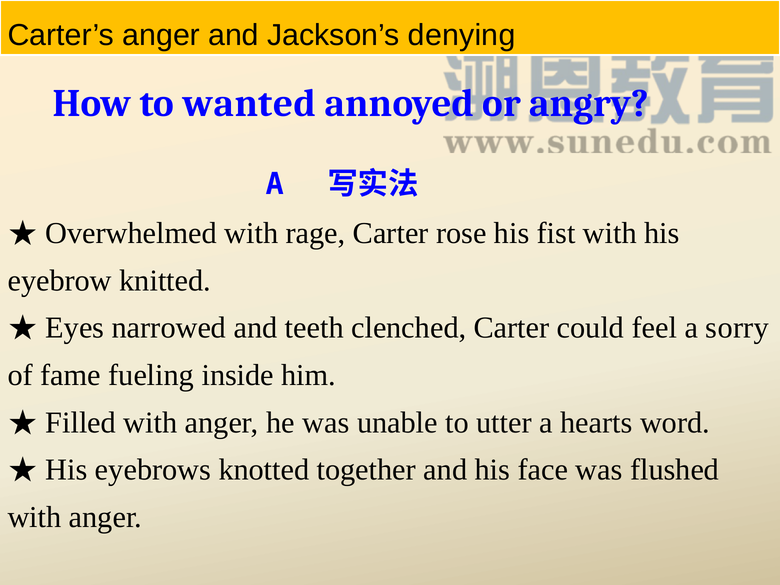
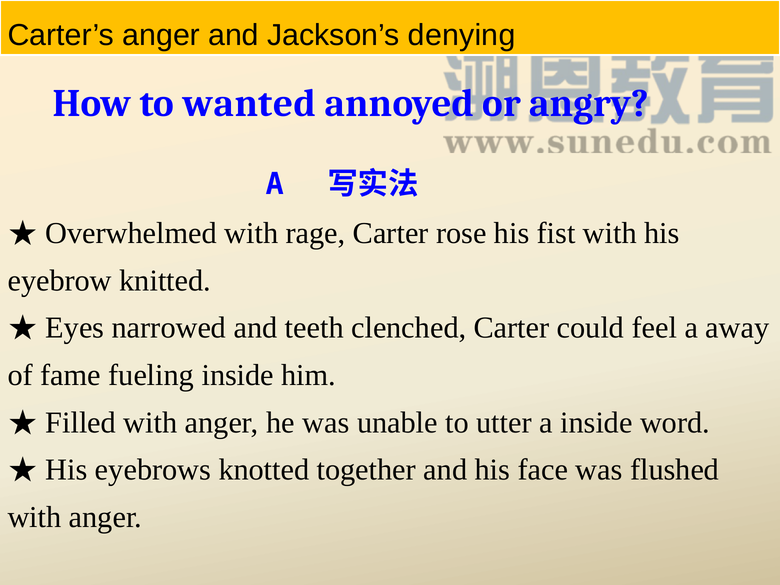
sorry: sorry -> away (737, 328)
a hearts: hearts -> inside (596, 423)
